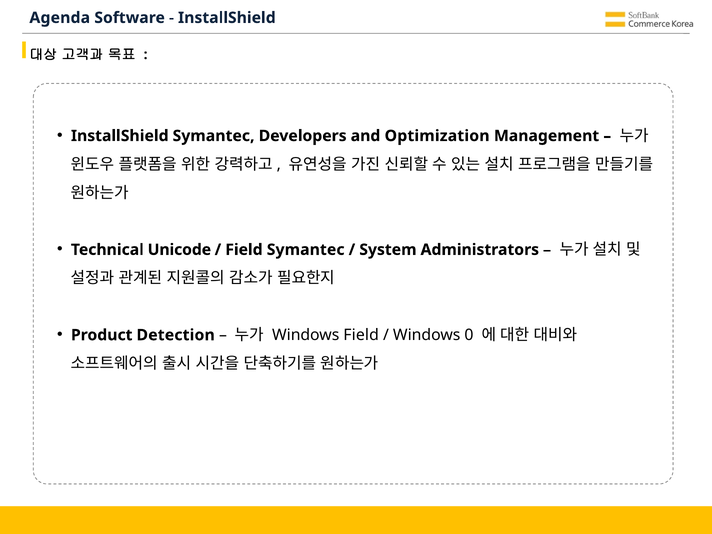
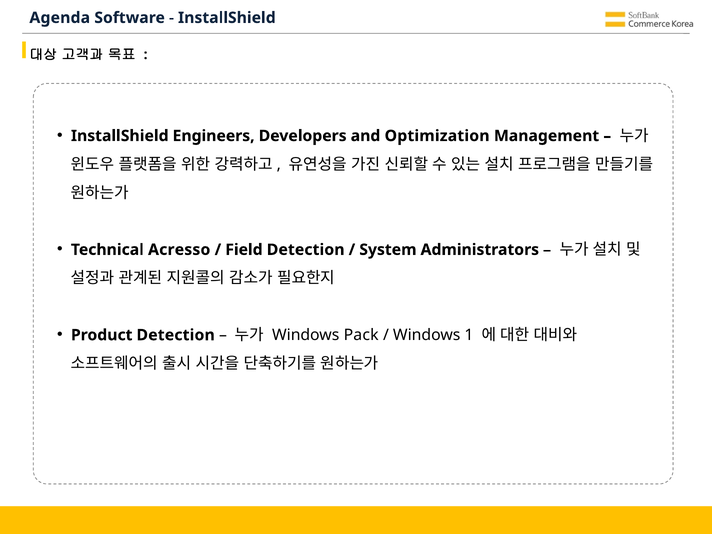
InstallShield Symantec: Symantec -> Engineers (214, 136)
Unicode: Unicode -> Acresso (179, 250)
Field Symantec: Symantec -> Detection (306, 250)
Windows Field: Field -> Pack (361, 335)
0: 0 -> 1 (469, 335)
